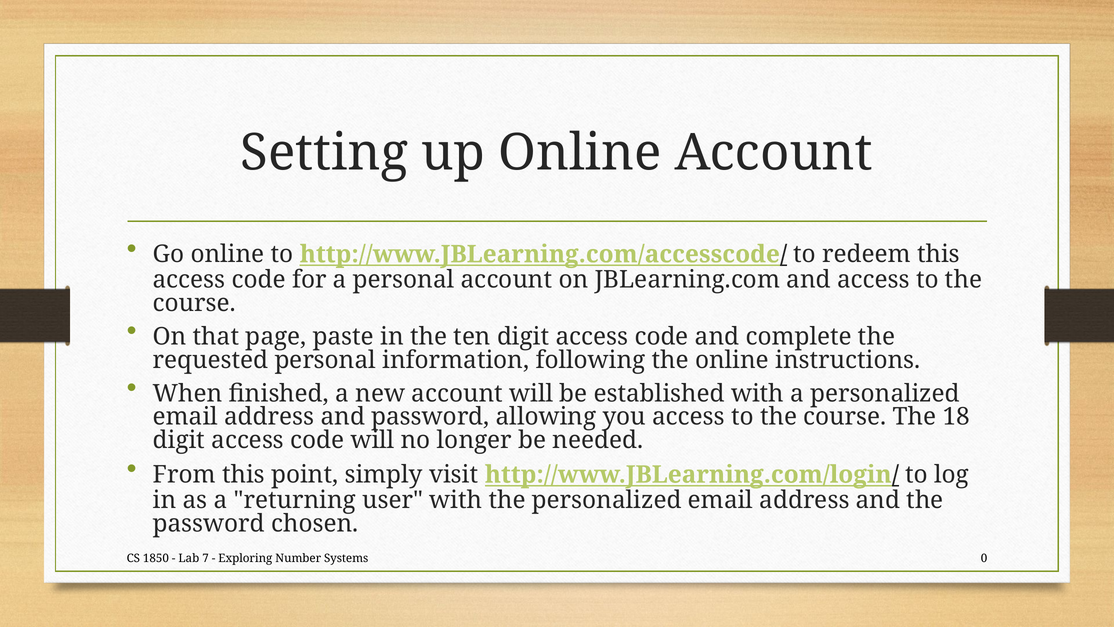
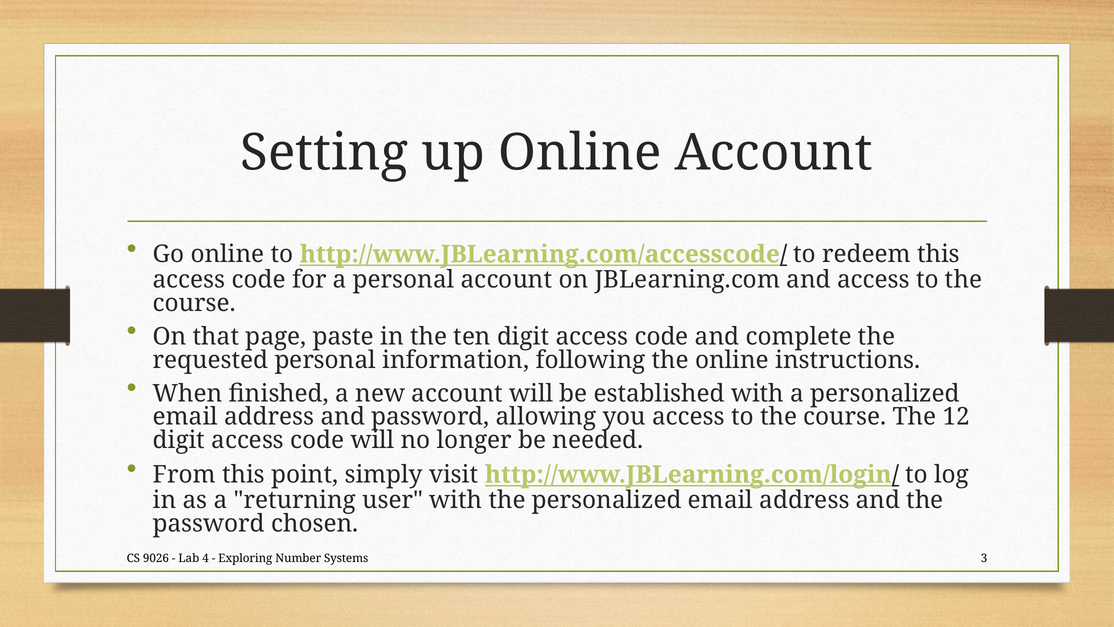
18: 18 -> 12 (956, 417)
1850: 1850 -> 9026 (156, 558)
7: 7 -> 4 (206, 558)
0: 0 -> 3 (984, 558)
